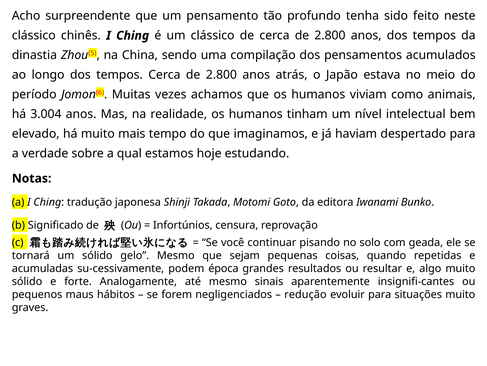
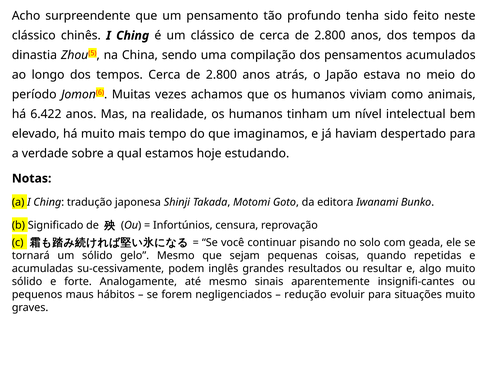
3.004: 3.004 -> 6.422 (46, 114)
época: época -> inglês (223, 268)
